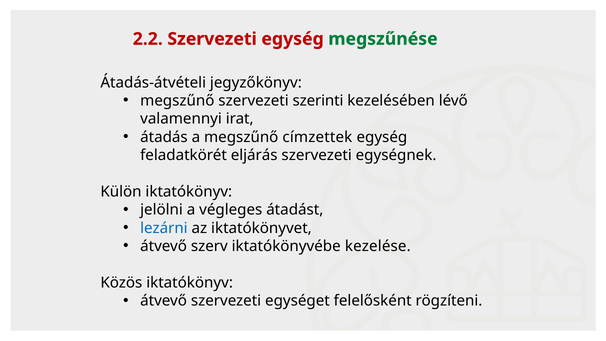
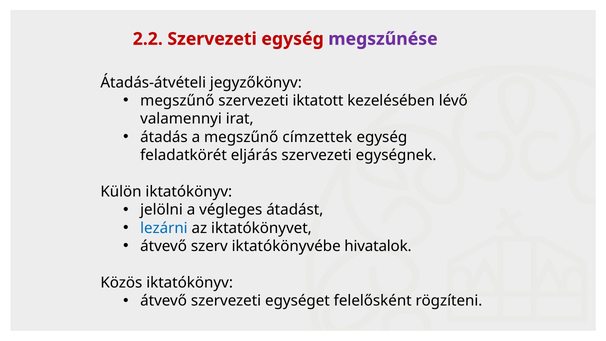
megszűnése colour: green -> purple (383, 39)
szerinti: szerinti -> iktatott (318, 101)
kezelése: kezelése -> hivatalok (378, 246)
